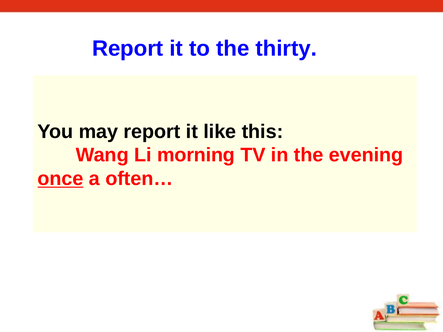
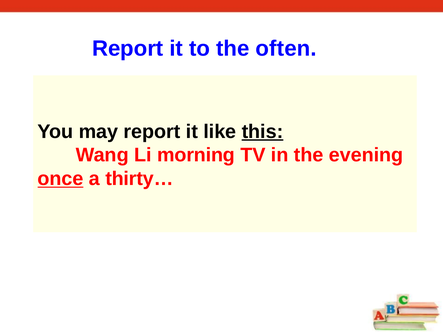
thirty: thirty -> often (286, 49)
this underline: none -> present (263, 132)
often…: often… -> thirty… (139, 179)
